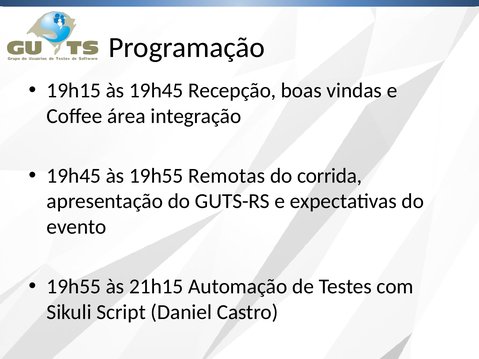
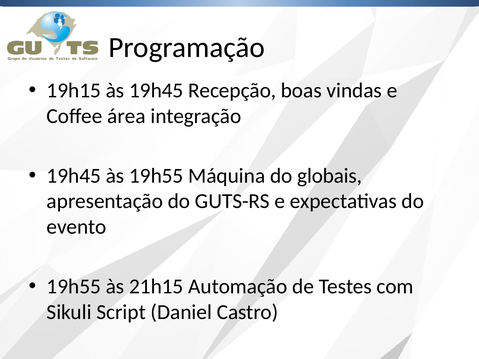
Remotas: Remotas -> Máquina (227, 176)
corrida: corrida -> globais (330, 176)
